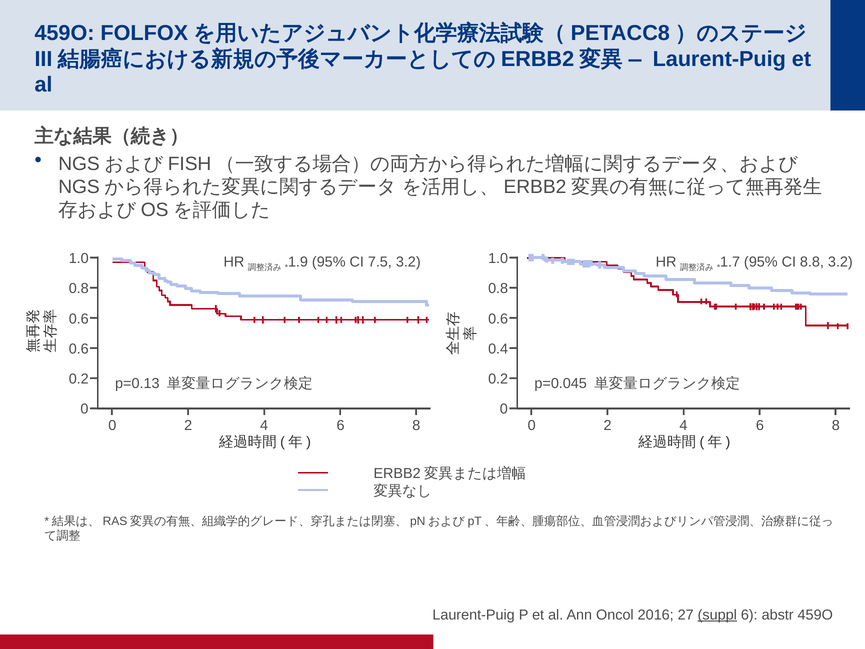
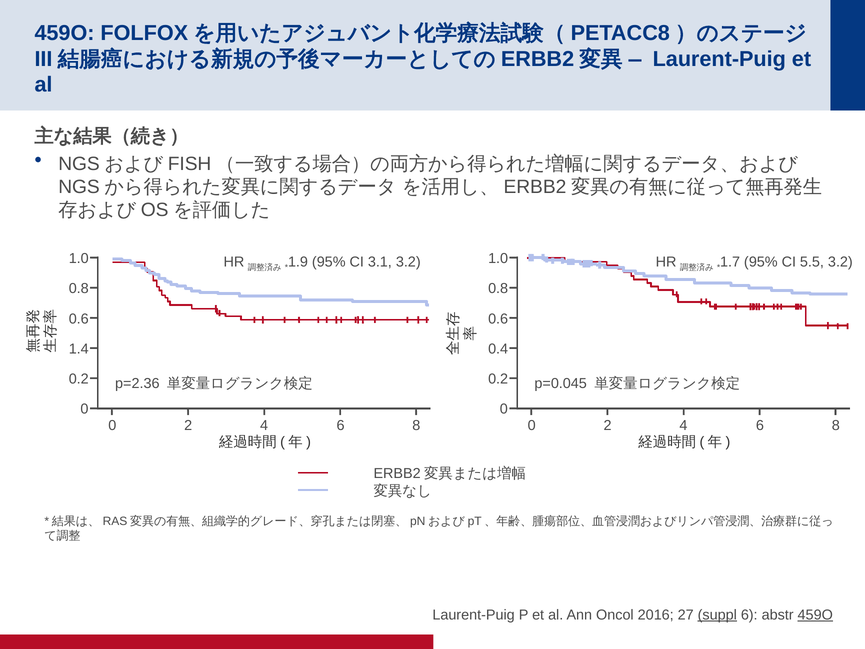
7.5: 7.5 -> 3.1 (380, 262)
8.8: 8.8 -> 5.5 (812, 262)
0.6: 0.6 -> 1.4 (79, 349)
p=0.13: p=0.13 -> p=2.36 (137, 384)
459O underline: none -> present (815, 615)
